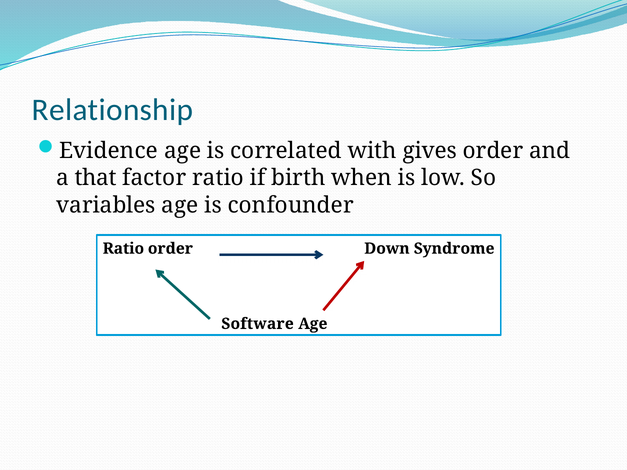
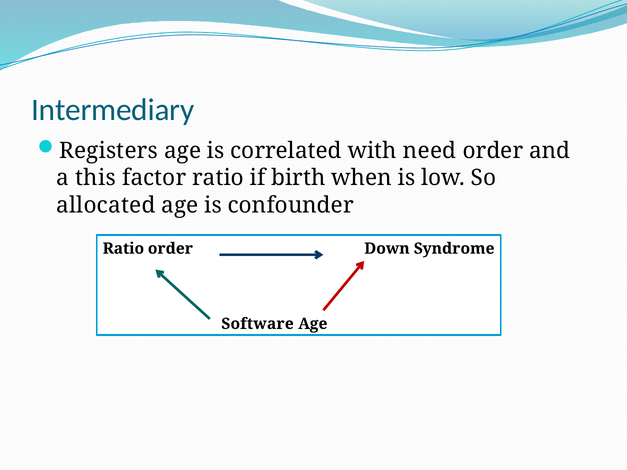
Relationship: Relationship -> Intermediary (113, 110)
Evidence: Evidence -> Registers (108, 151)
gives: gives -> need (430, 151)
that: that -> this (96, 178)
variables: variables -> allocated (106, 205)
